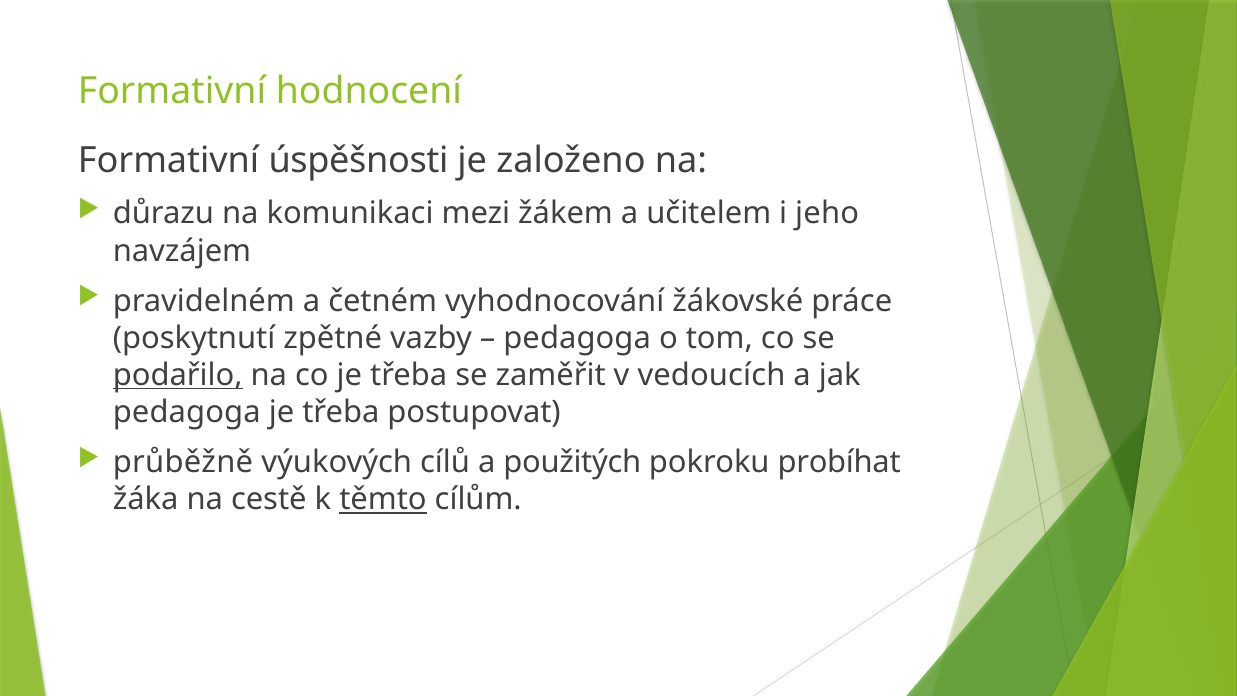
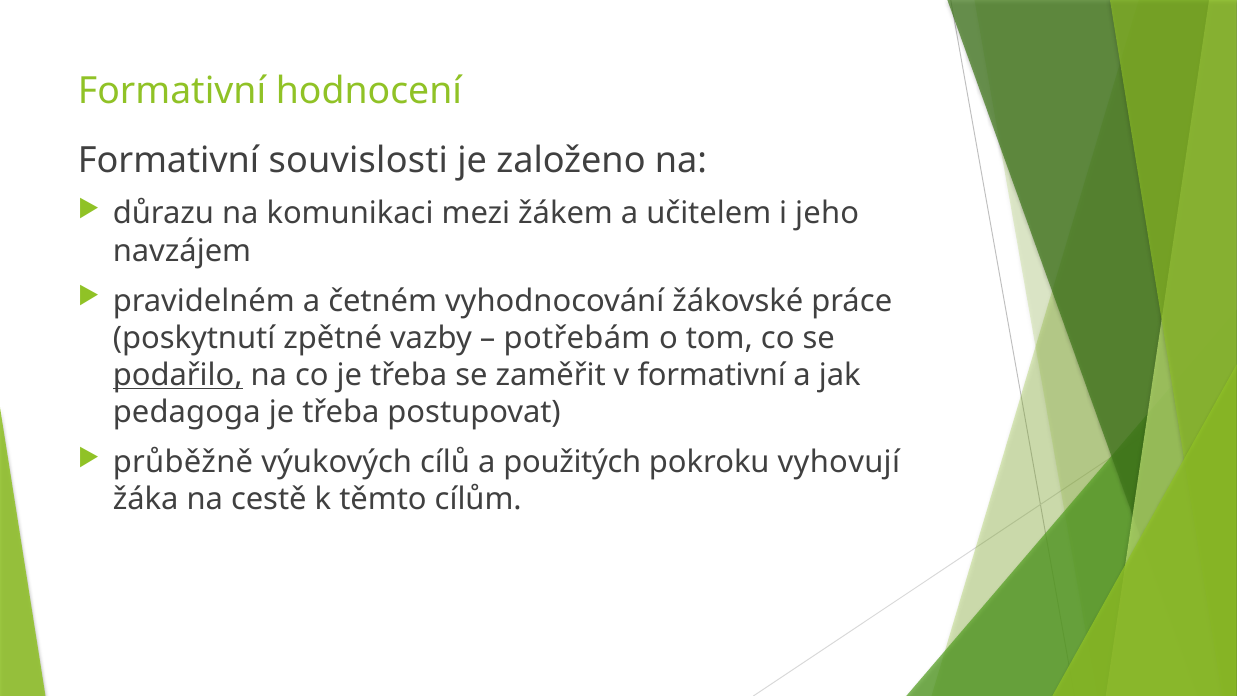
úspěšnosti: úspěšnosti -> souvislosti (358, 161)
pedagoga: pedagoga -> potřebám (577, 338)
v vedoucích: vedoucích -> formativní (712, 375)
probíhat: probíhat -> vyhovují (839, 462)
těmto underline: present -> none (383, 499)
